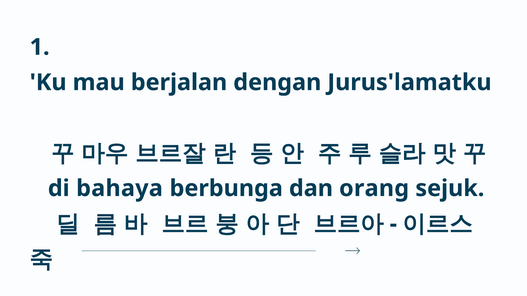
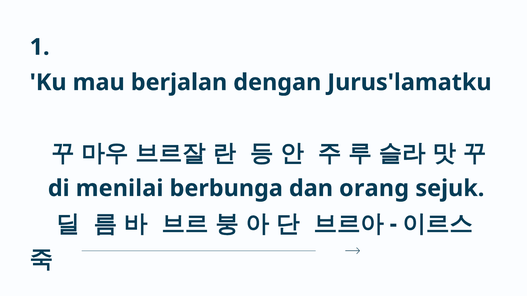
bahaya: bahaya -> menilai (120, 189)
